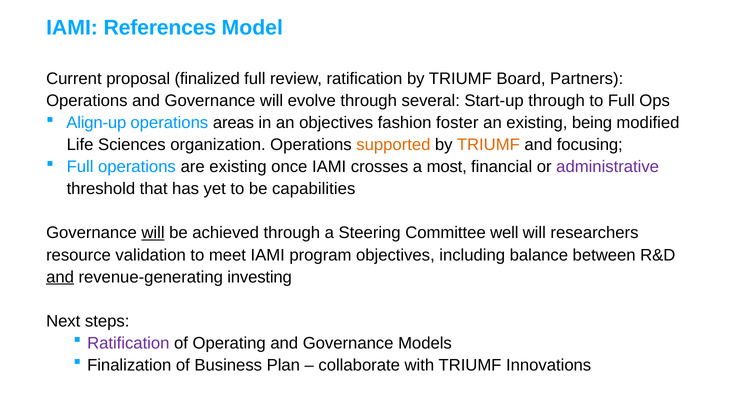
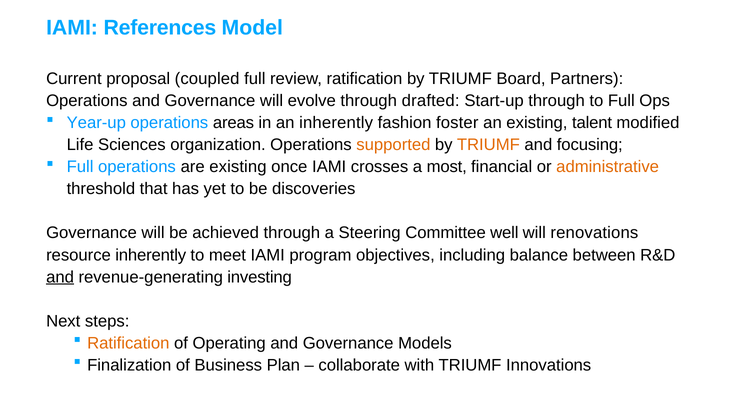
finalized: finalized -> coupled (207, 79)
several: several -> drafted (431, 101)
Align-up: Align-up -> Year-up (96, 123)
an objectives: objectives -> inherently (336, 123)
being: being -> talent (592, 123)
administrative colour: purple -> orange (608, 167)
capabilities: capabilities -> discoveries (314, 189)
will underline: present -> none (153, 233)
researchers: researchers -> renovations (594, 233)
resource validation: validation -> inherently (151, 255)
Ratification colour: purple -> orange (128, 343)
